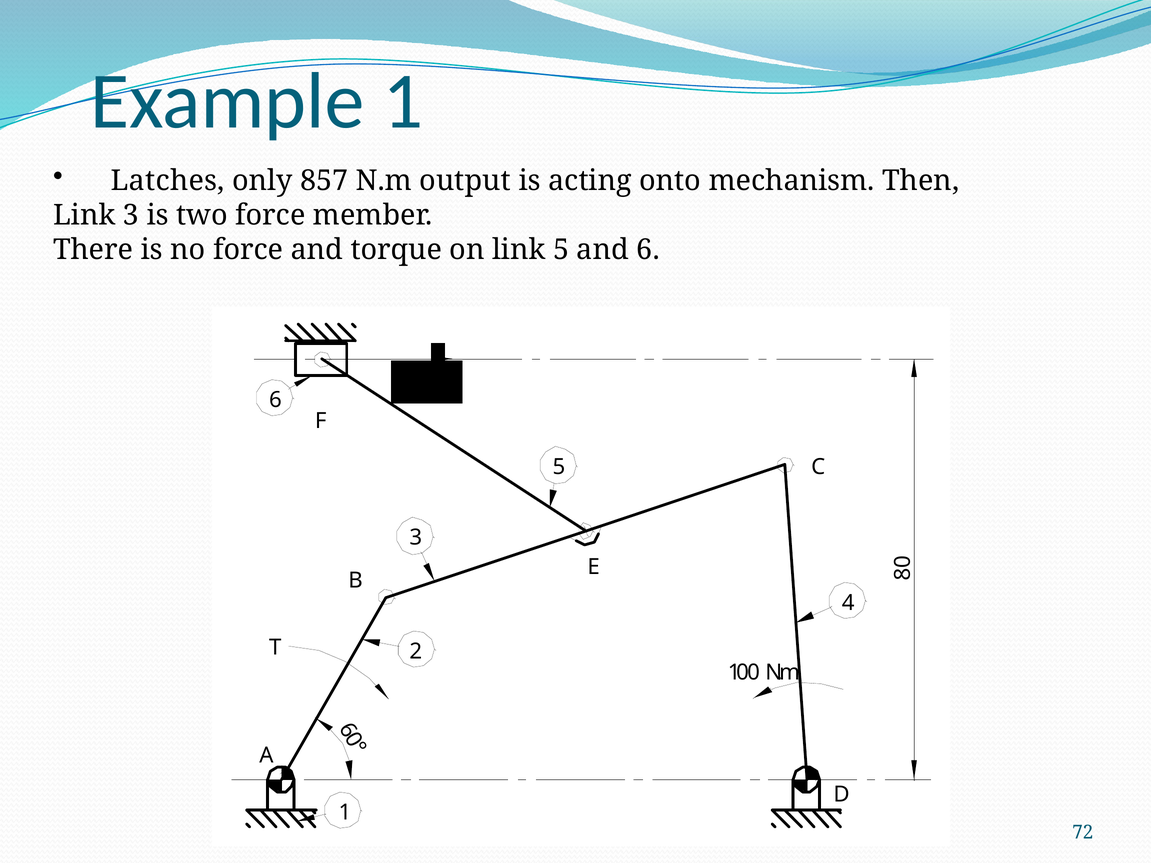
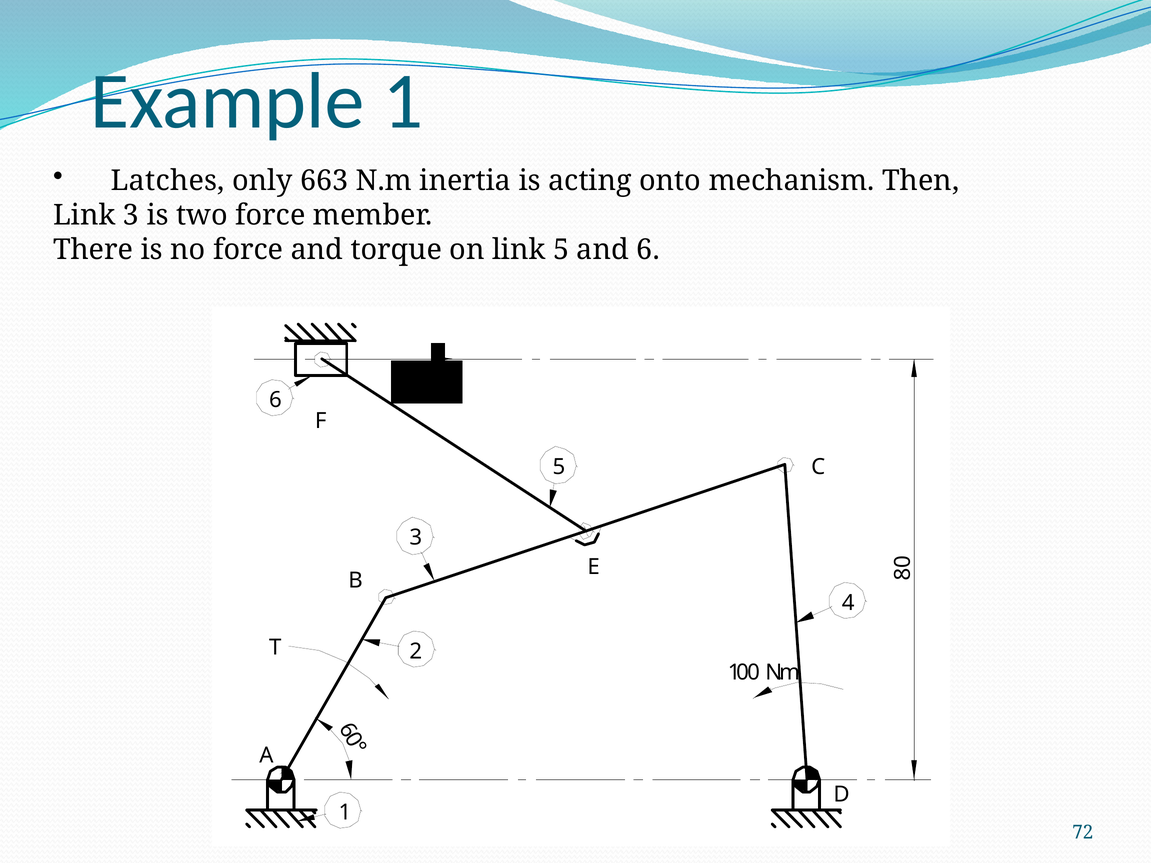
857: 857 -> 663 (324, 181)
output: output -> inertia (465, 181)
